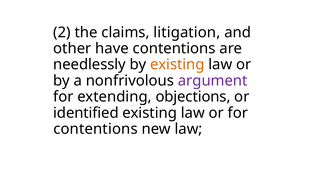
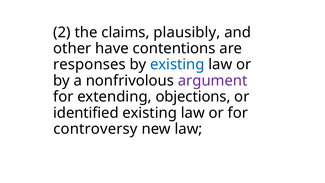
litigation: litigation -> plausibly (187, 32)
needlessly: needlessly -> responses (89, 64)
existing colour: orange -> blue (177, 64)
contentions: contentions -> controversy (95, 129)
